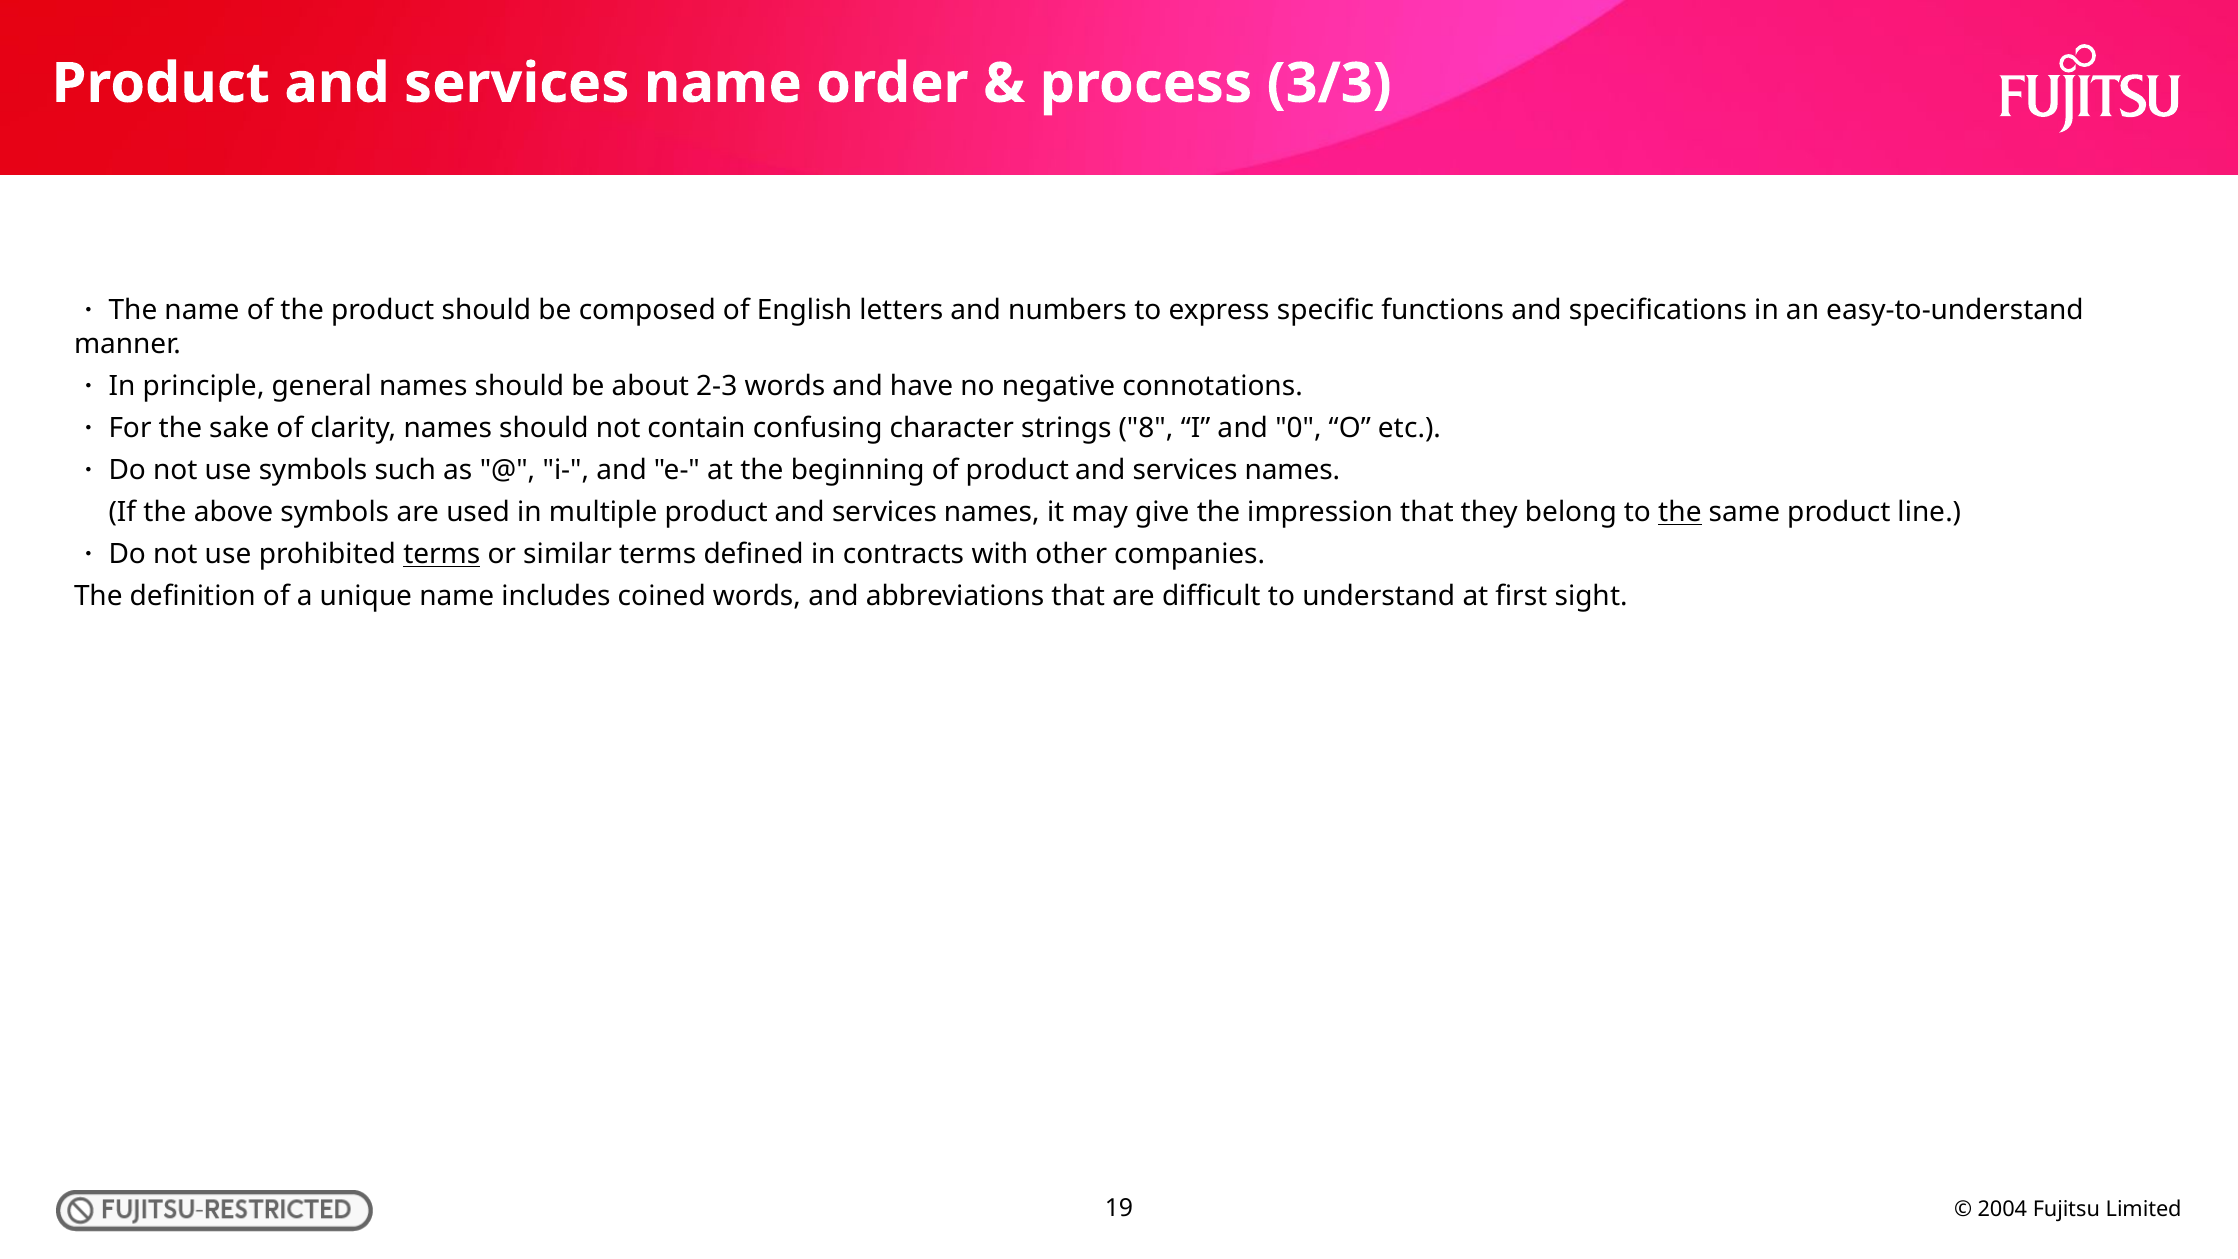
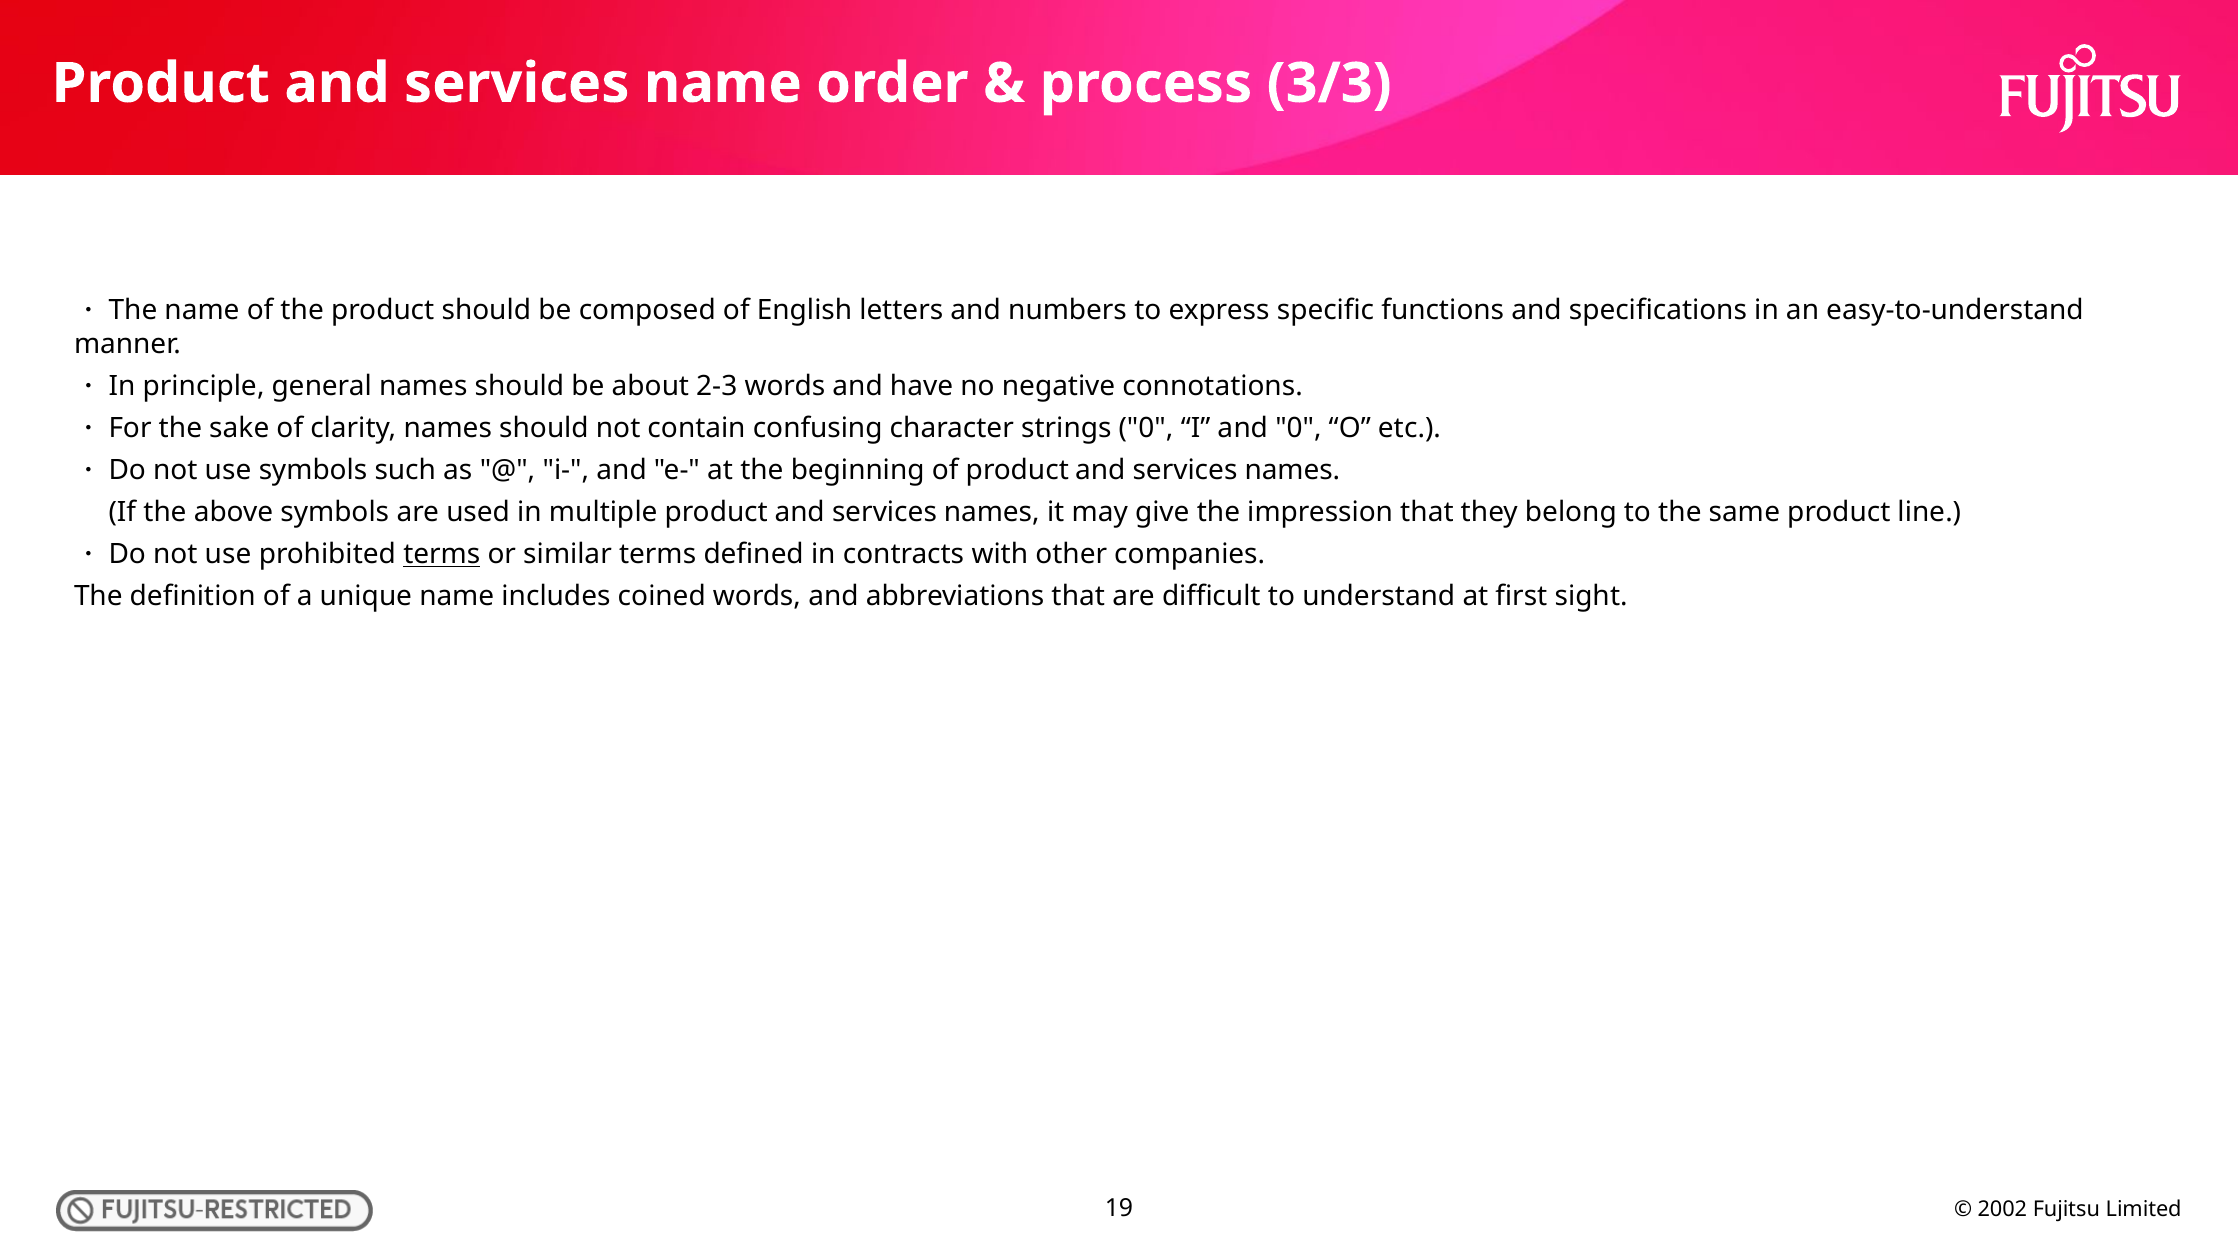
strings 8: 8 -> 0 (1146, 428)
the underline: present -> none (1680, 512)
2004: 2004 -> 2002 (2002, 1210)
